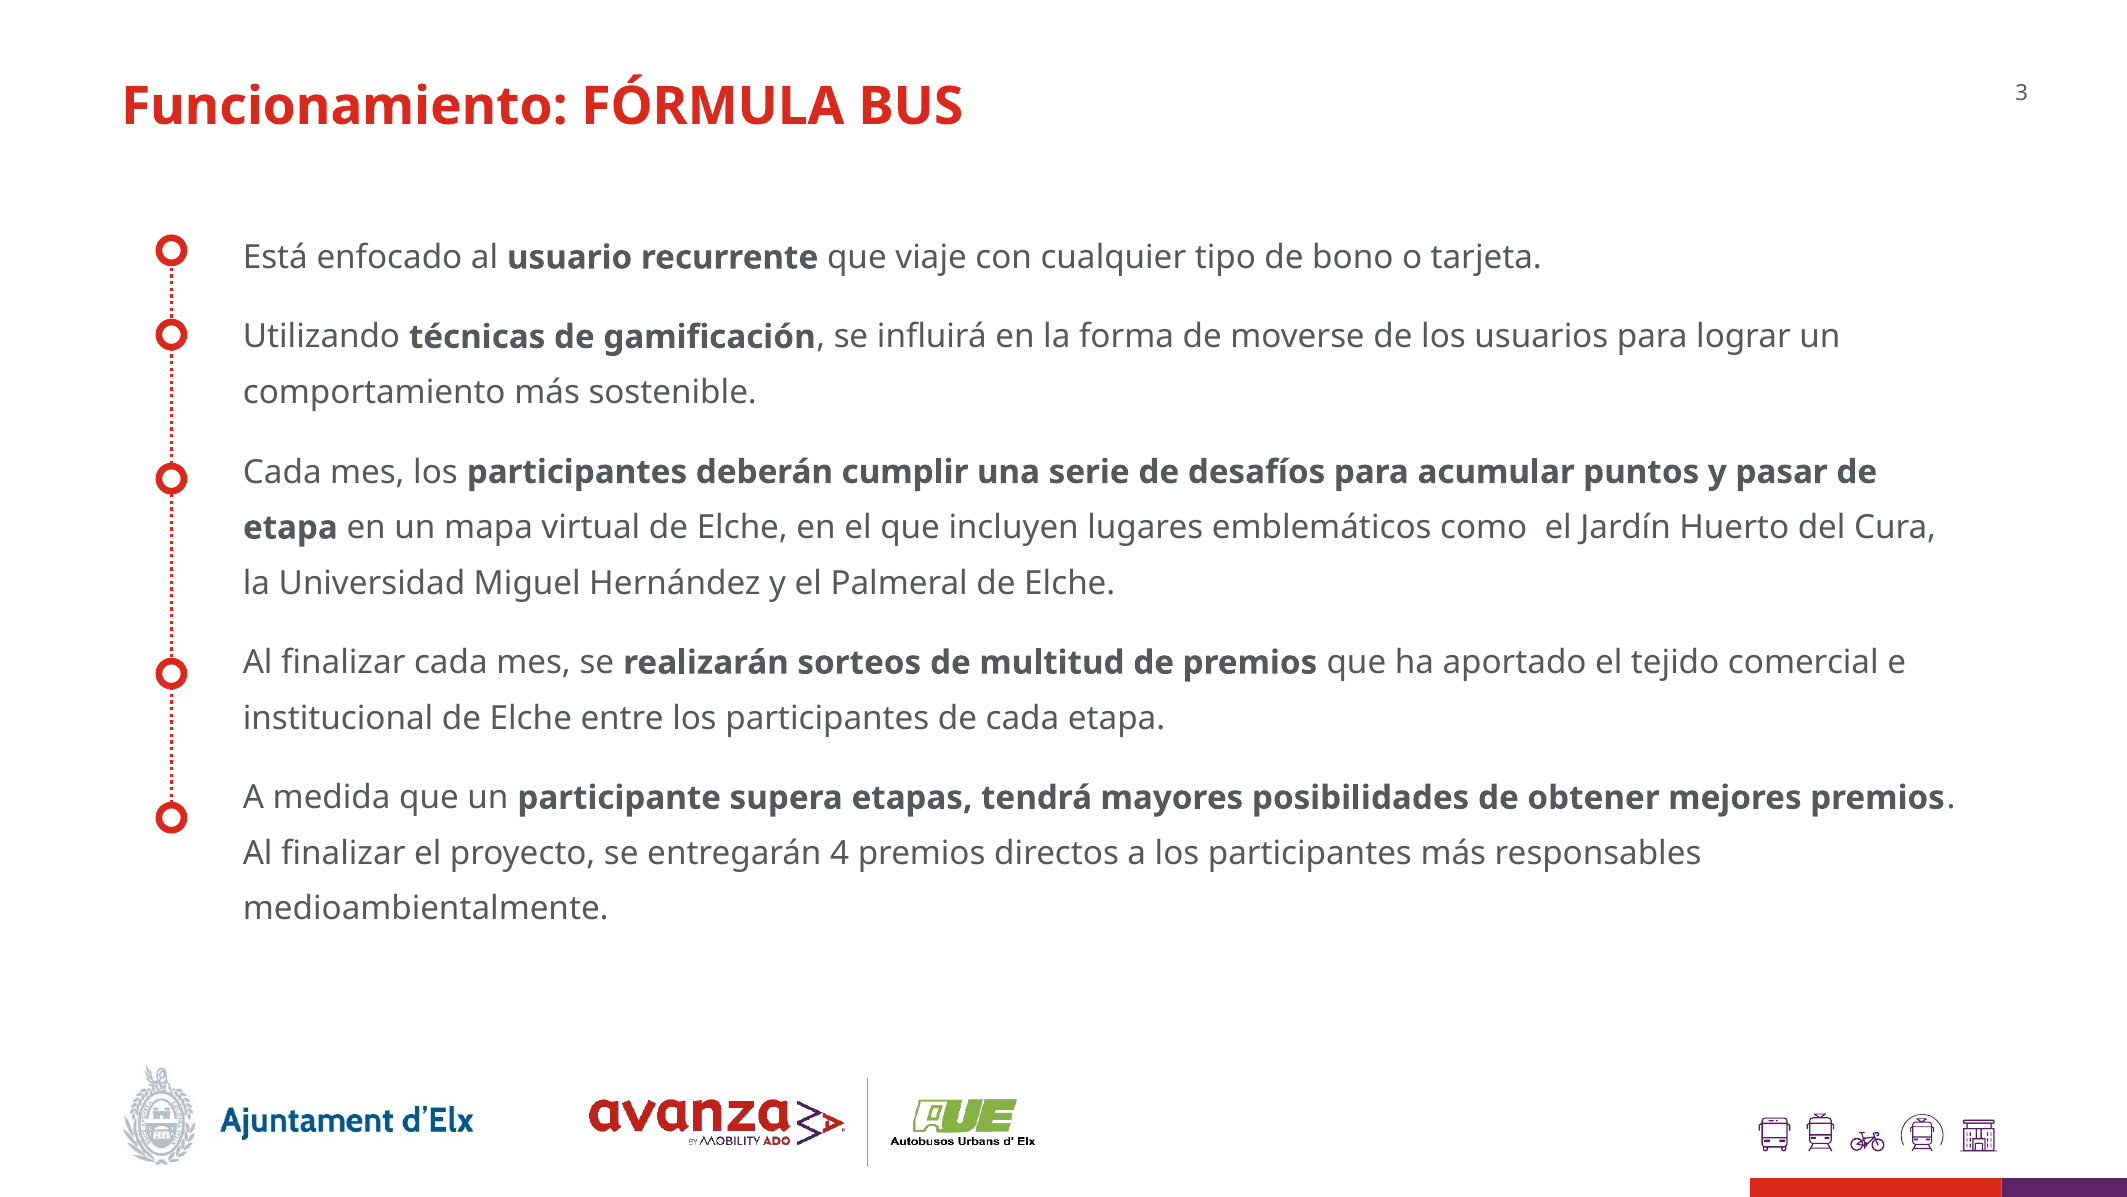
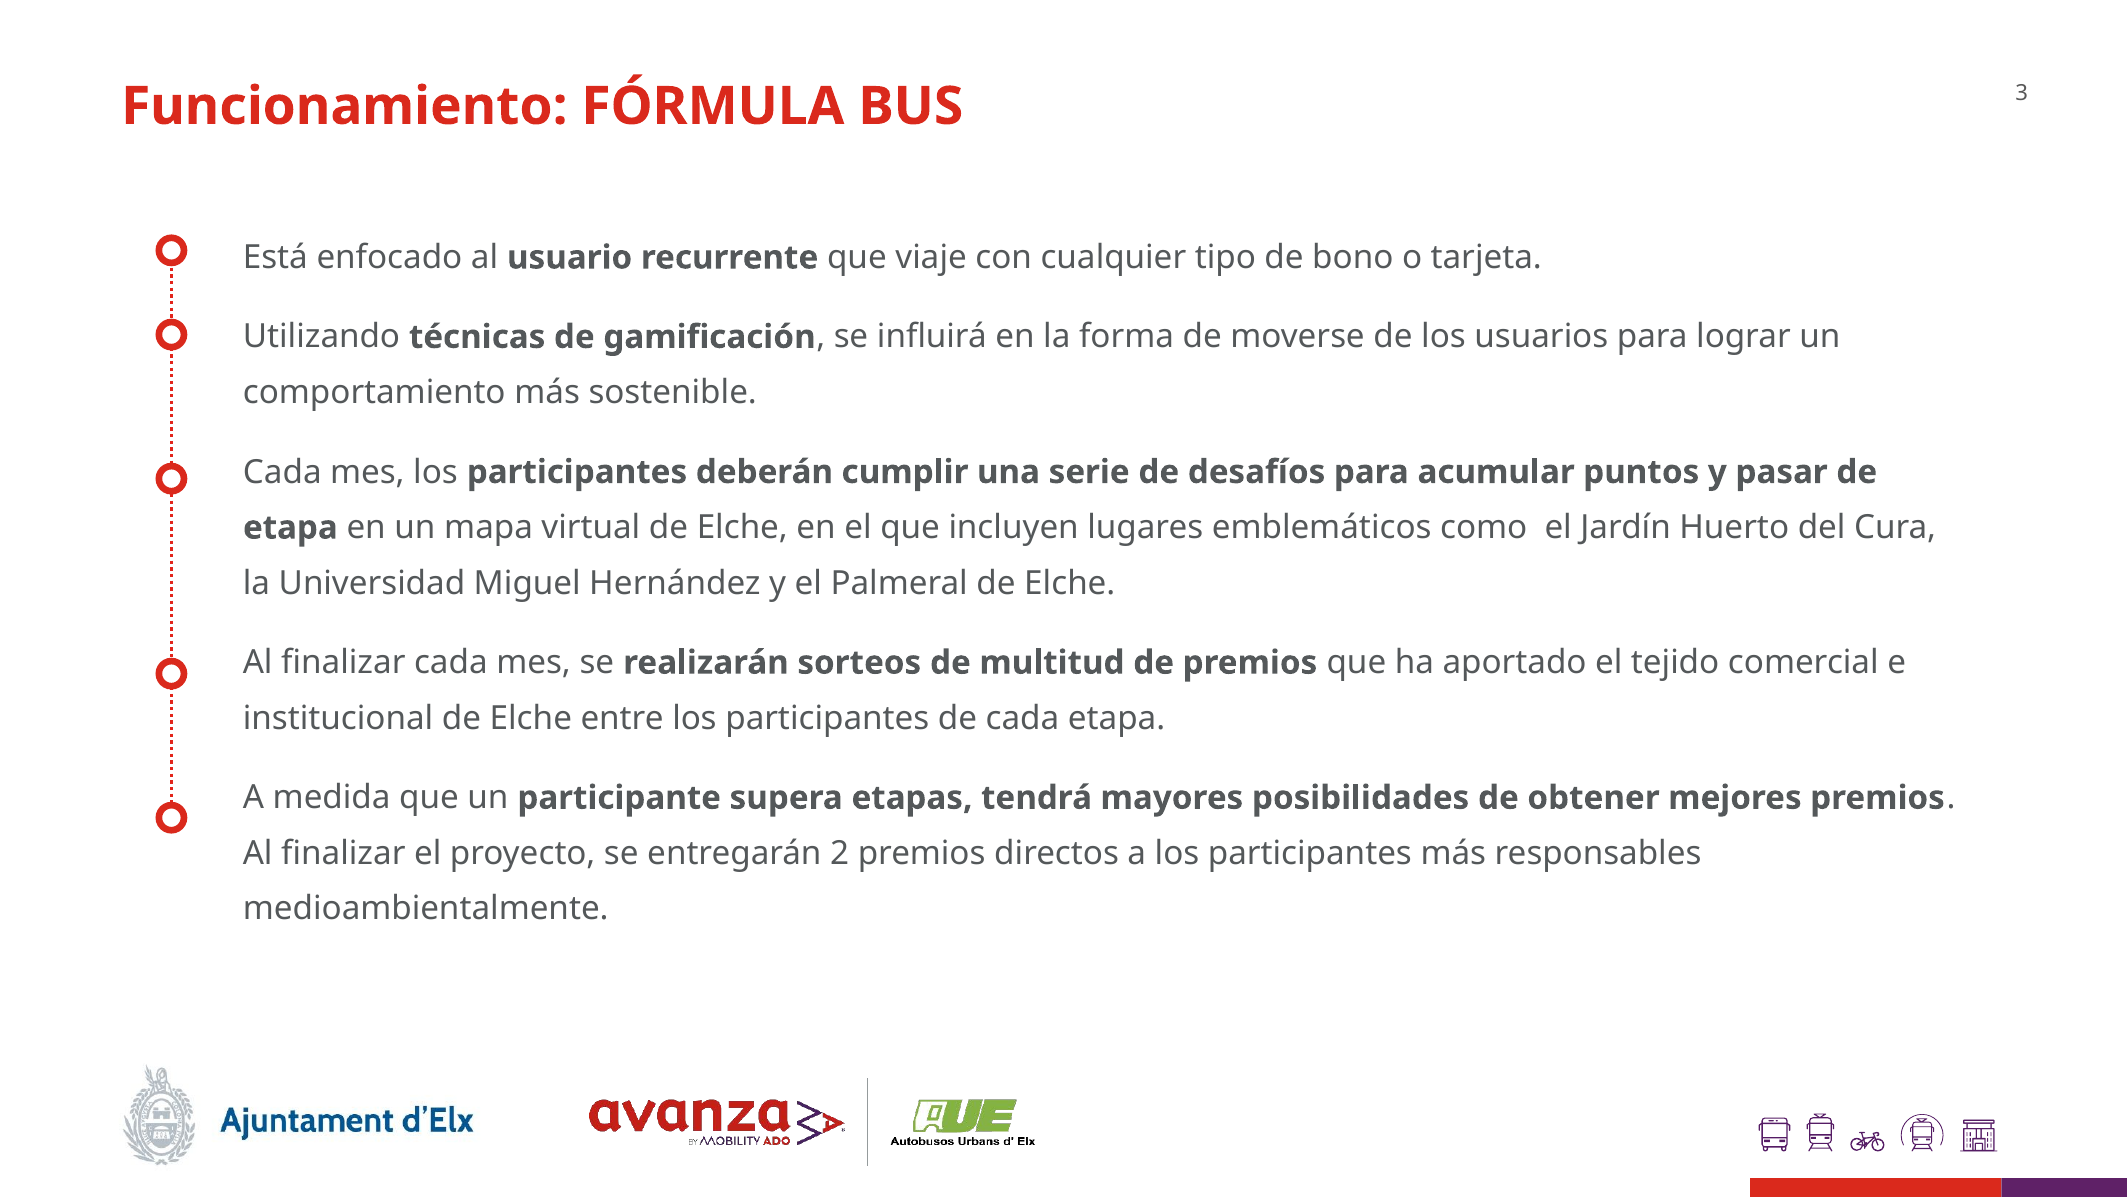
4: 4 -> 2 (840, 853)
